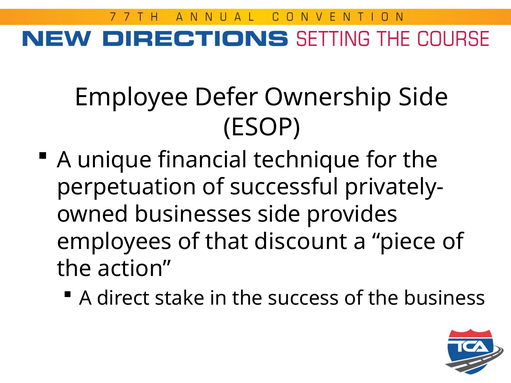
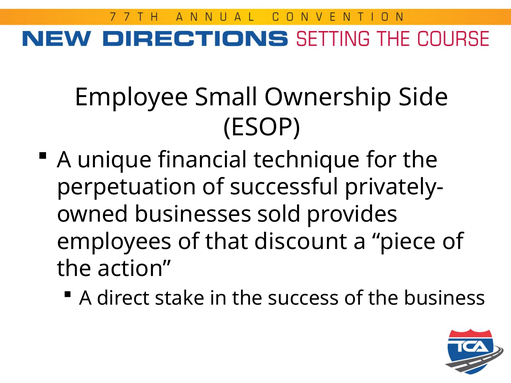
Defer: Defer -> Small (226, 98)
businesses side: side -> sold (279, 214)
